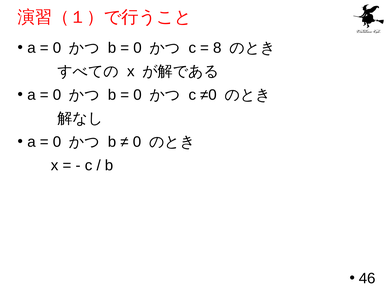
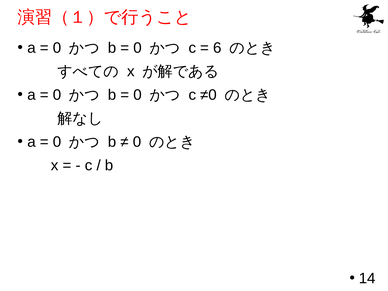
8: 8 -> 6 (217, 48)
46: 46 -> 14 (367, 279)
